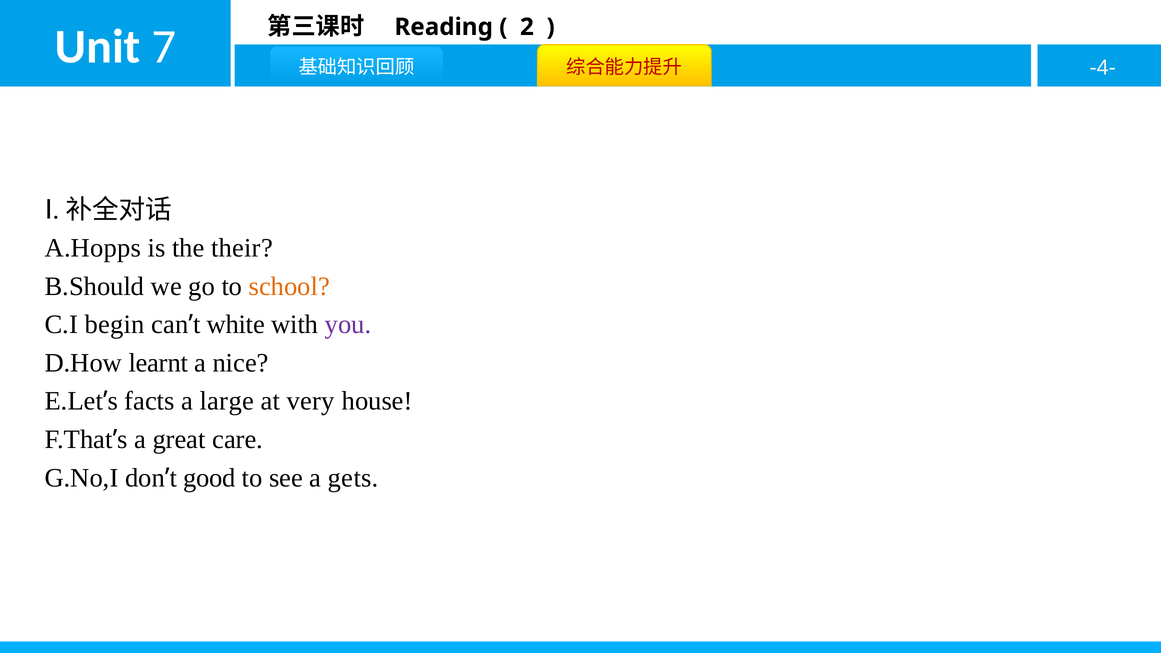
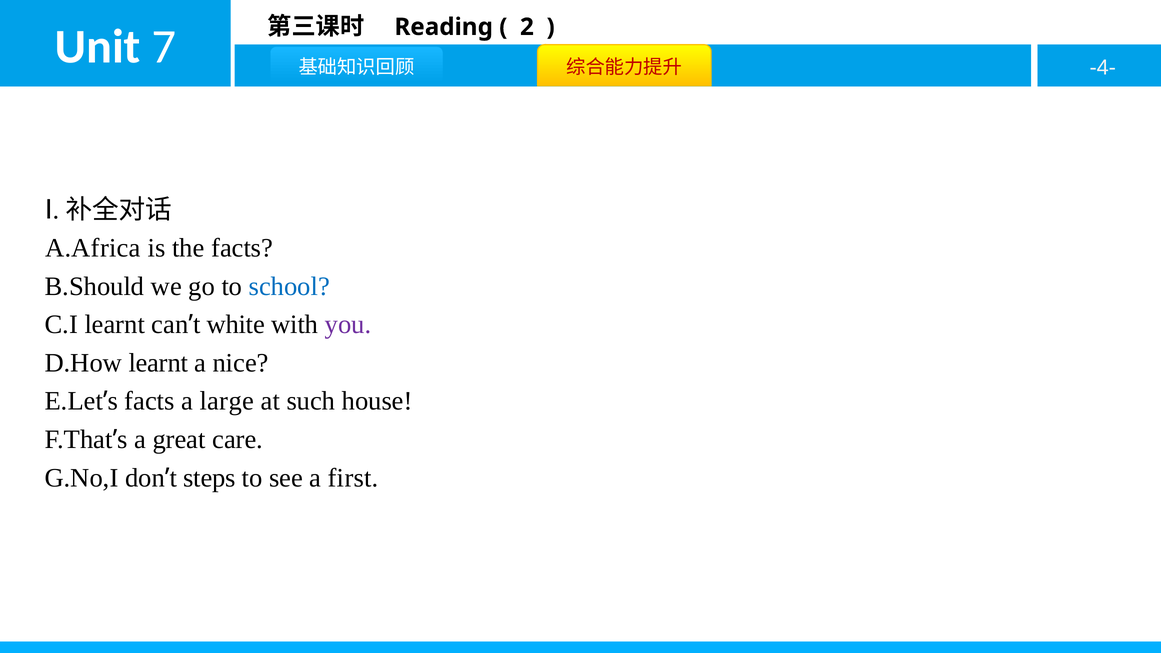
A.Hopps: A.Hopps -> A.Africa (93, 248)
the their: their -> facts (242, 248)
school colour: orange -> blue (289, 286)
C.I begin: begin -> learnt (115, 325)
very: very -> such (311, 401)
good: good -> steps (209, 478)
gets: gets -> first (353, 478)
